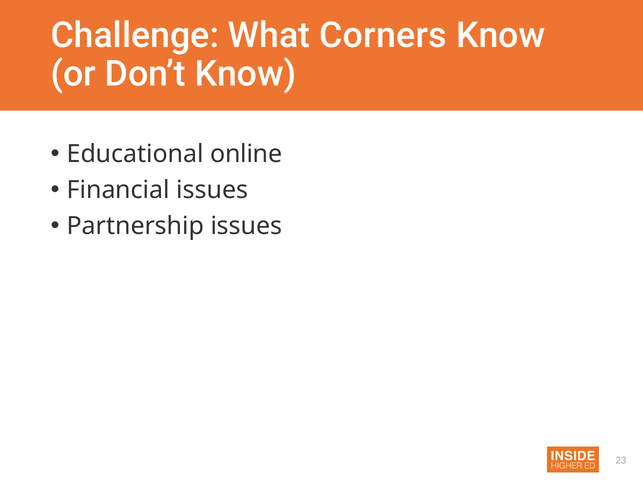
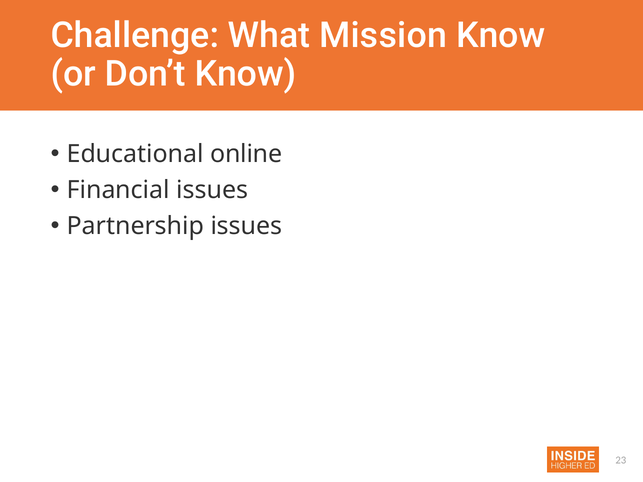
Corners: Corners -> Mission (383, 35)
